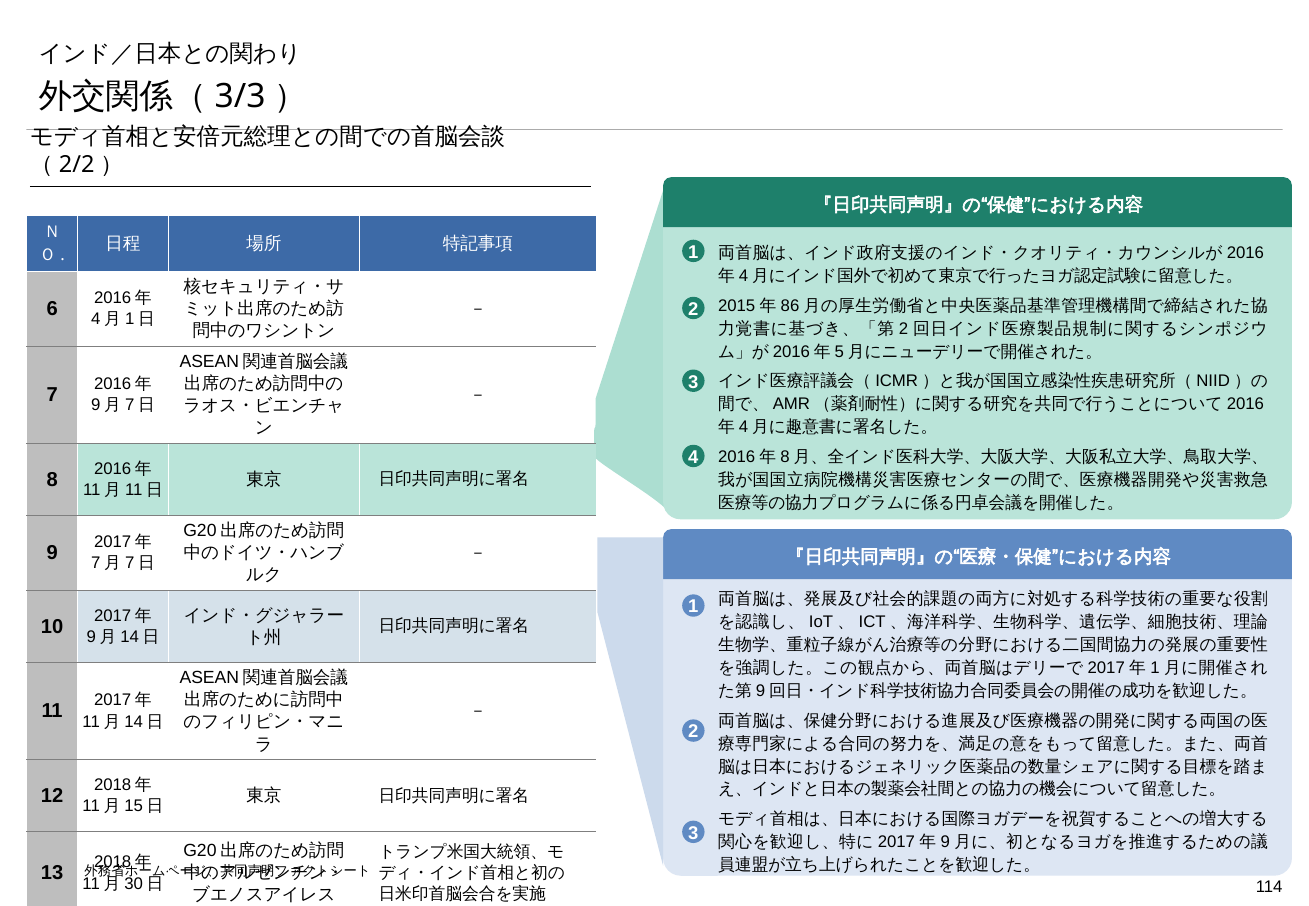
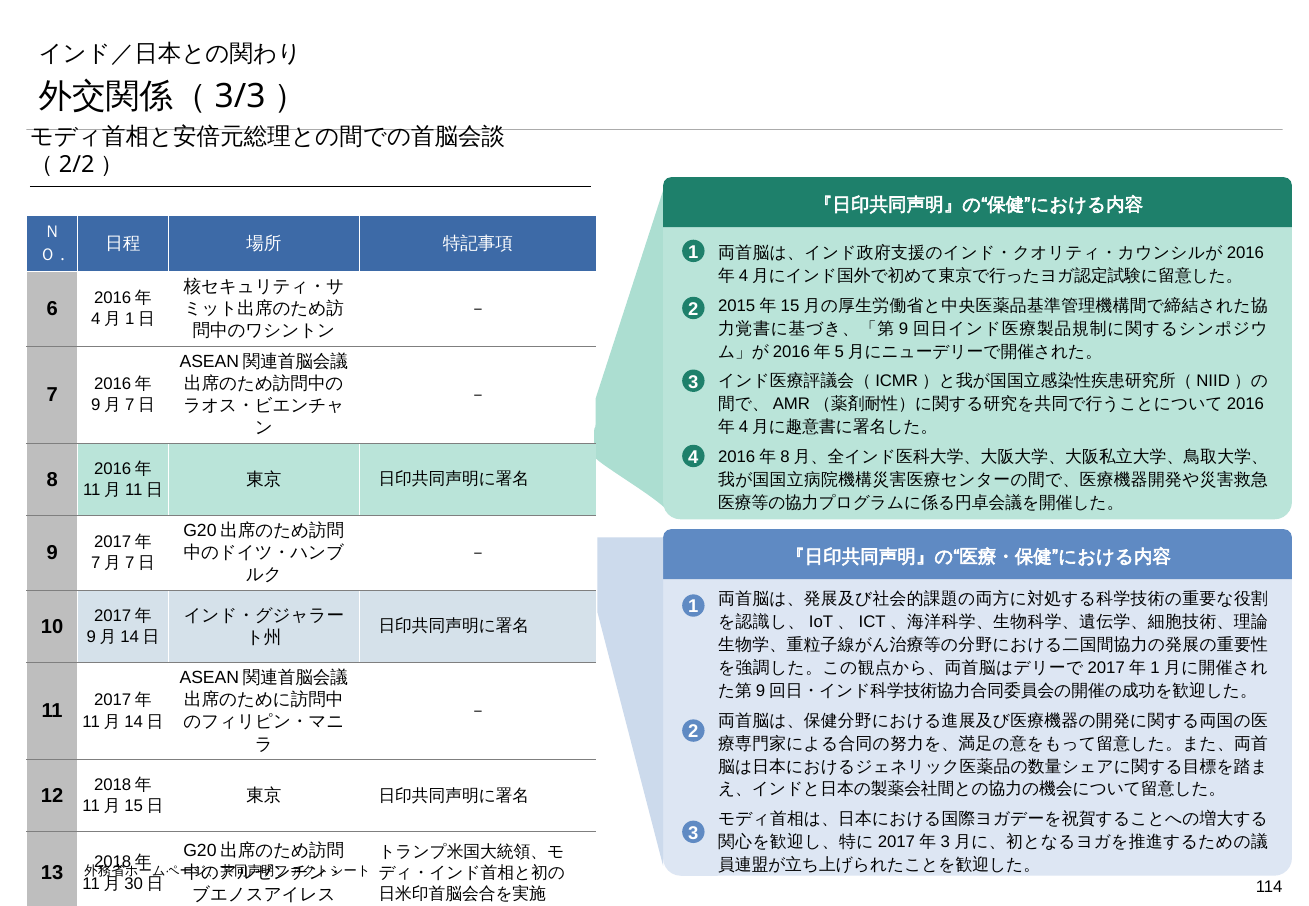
86: 86 -> 15 (790, 306)
2: 2 -> 9 (904, 329)
9: 9 -> 3 (945, 842)
